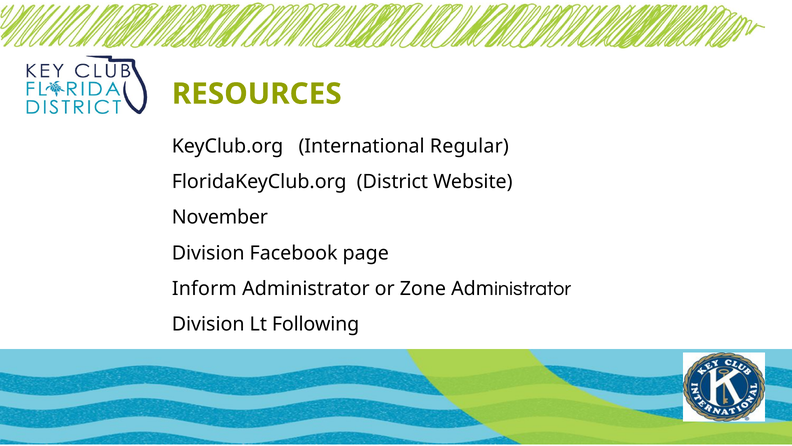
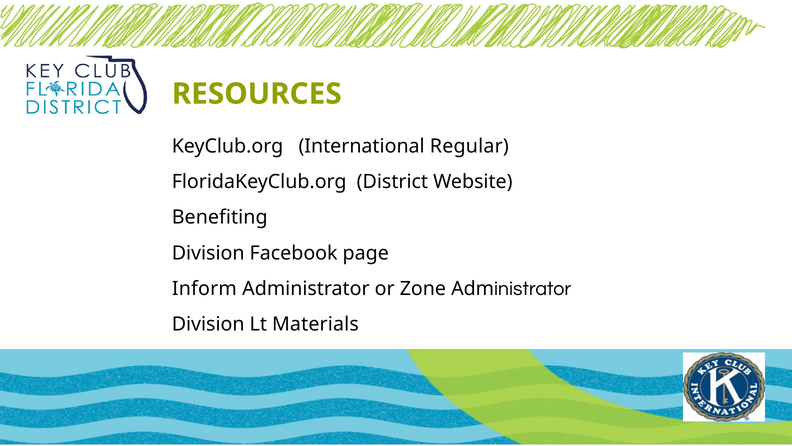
November: November -> Benefiting (220, 217)
Following: Following -> Materials (315, 324)
